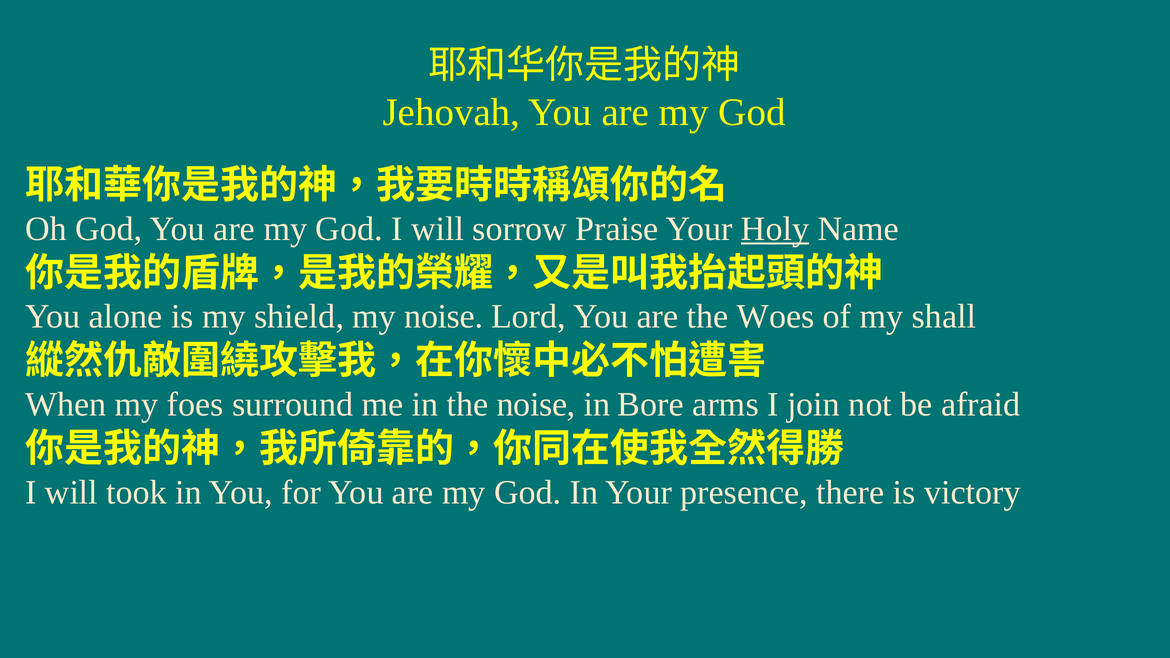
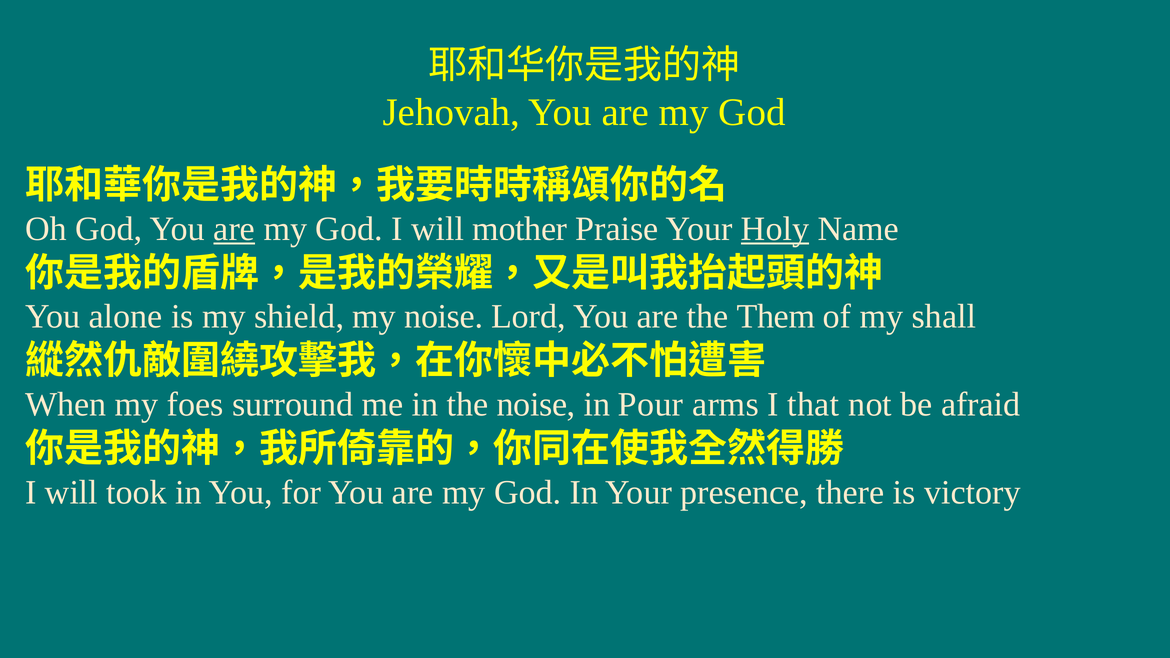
are underline: none -> present (234, 229)
sorrow: sorrow -> mother (520, 229)
Woes: Woes -> Them (776, 317)
Bore: Bore -> Pour (651, 405)
join: join -> that (813, 405)
